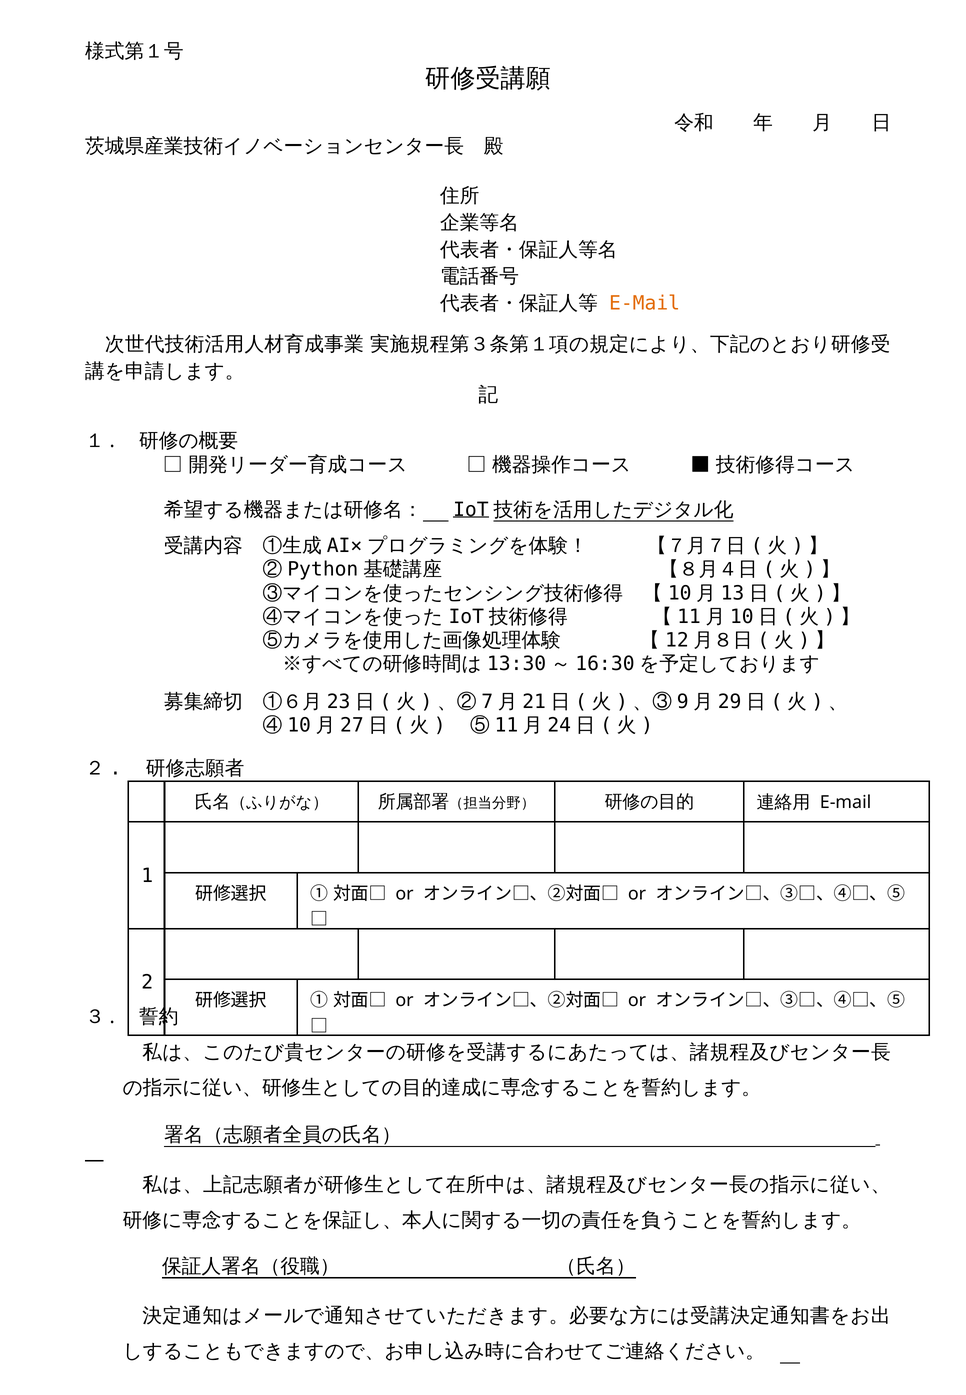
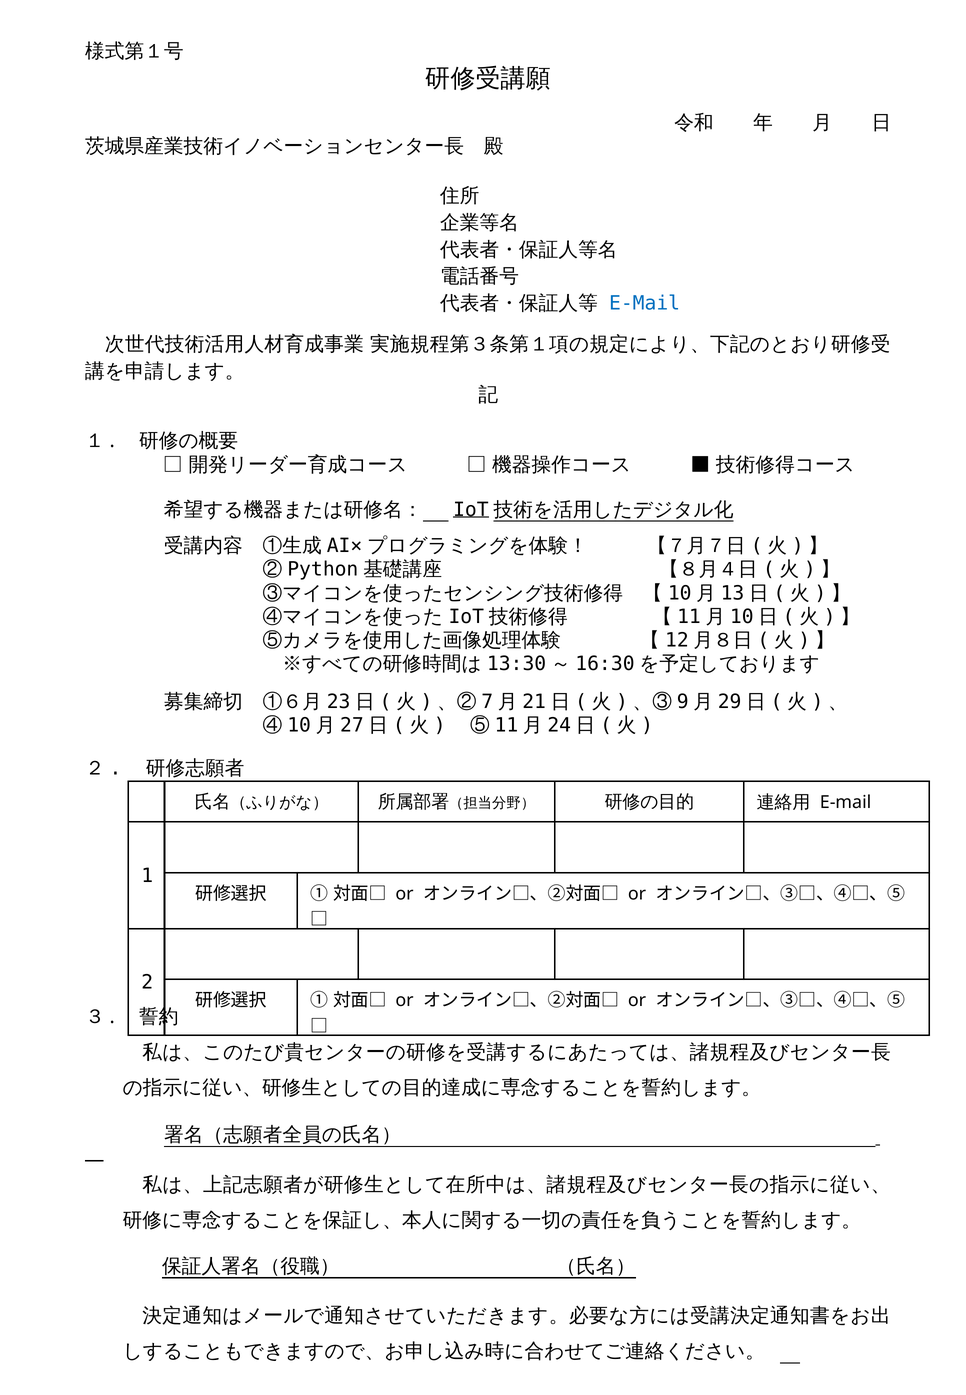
E-Mail colour: orange -> blue (645, 303)
